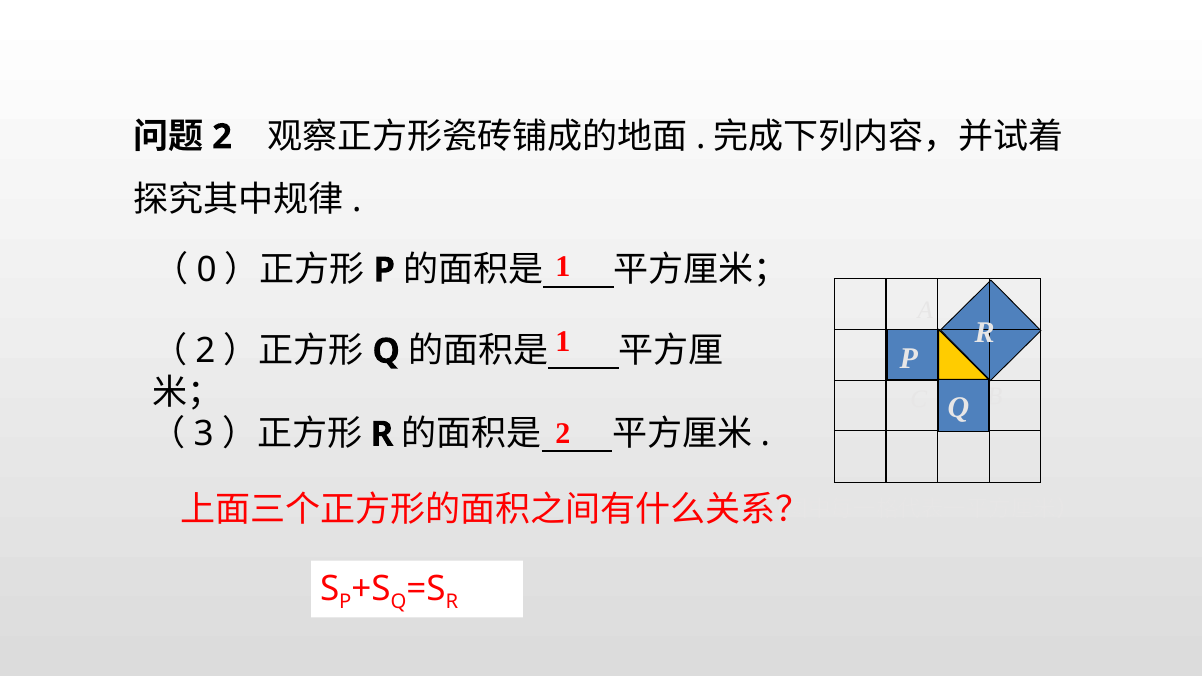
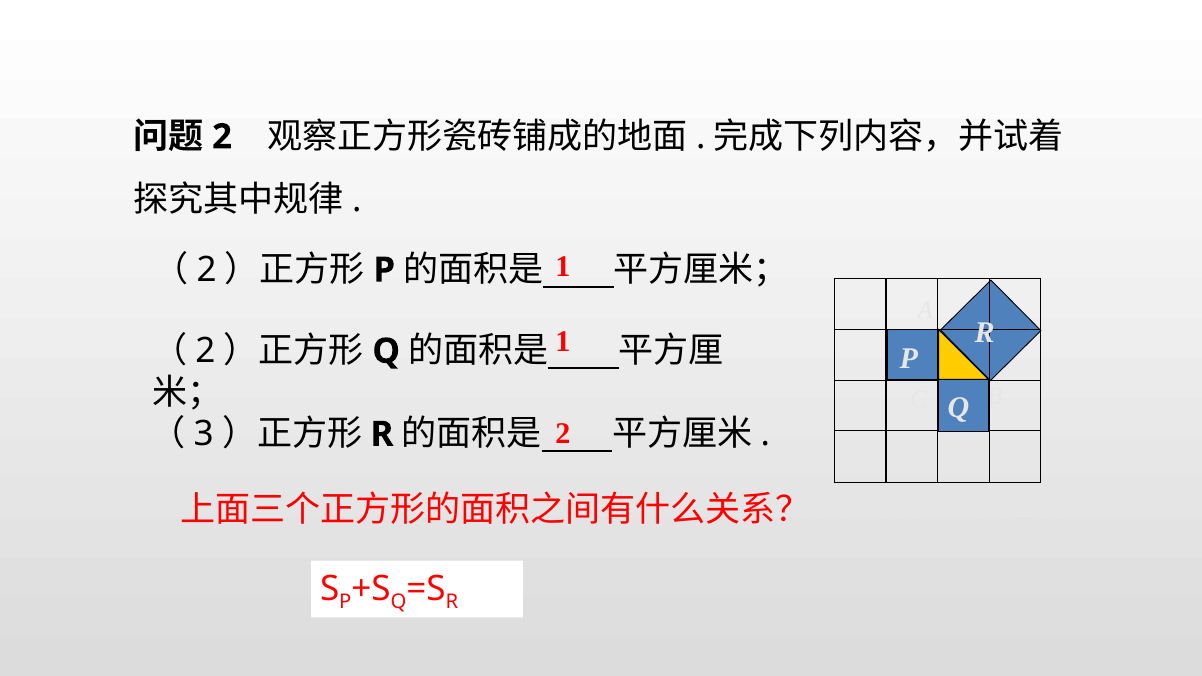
0: 0 -> 2 (207, 270)
